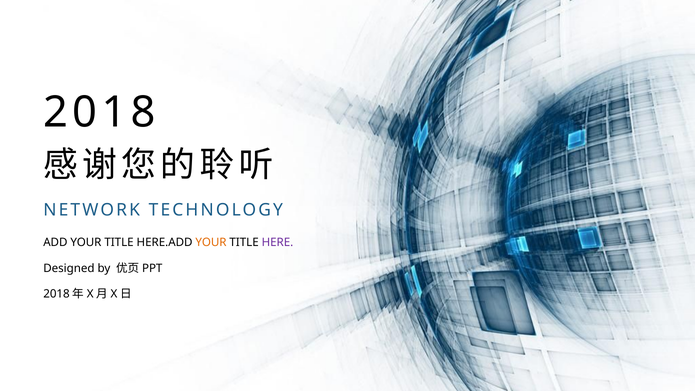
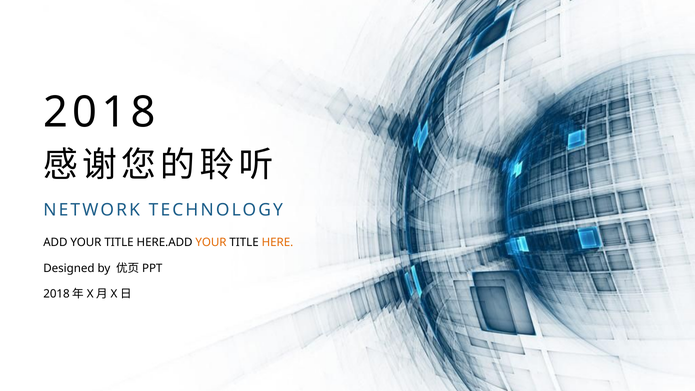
HERE colour: purple -> orange (277, 242)
